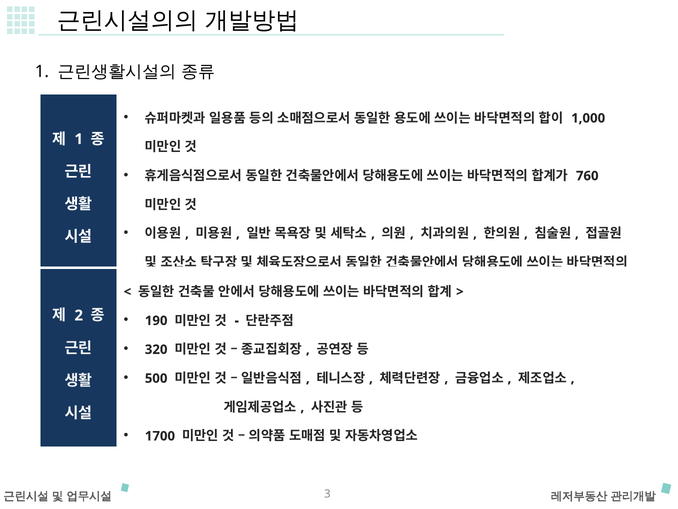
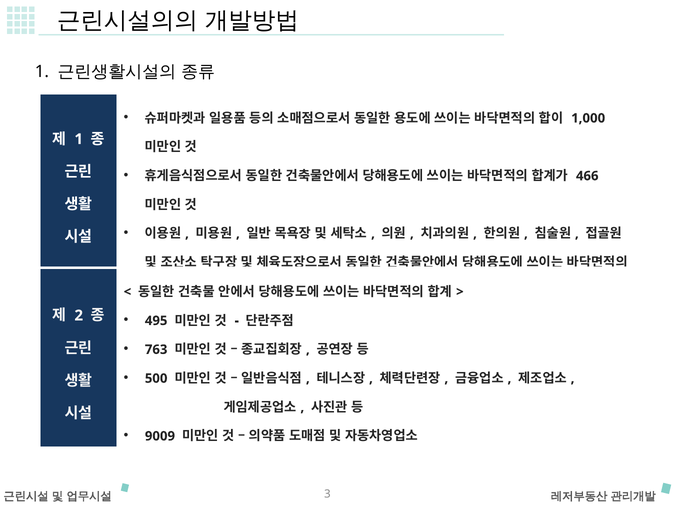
760: 760 -> 466 (587, 176)
190: 190 -> 495 (156, 320)
320: 320 -> 763 (156, 349)
1700: 1700 -> 9009 (160, 436)
